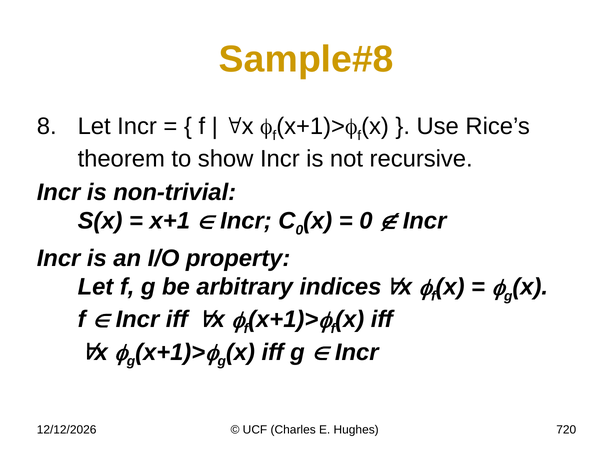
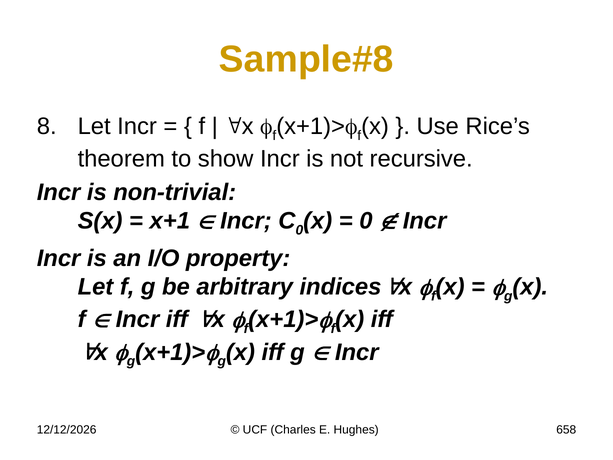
720: 720 -> 658 (566, 430)
